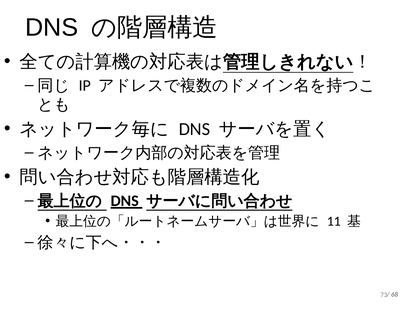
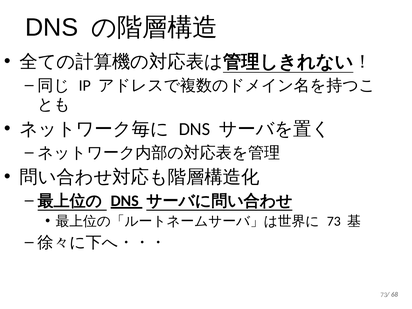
11: 11 -> 73 (334, 221)
